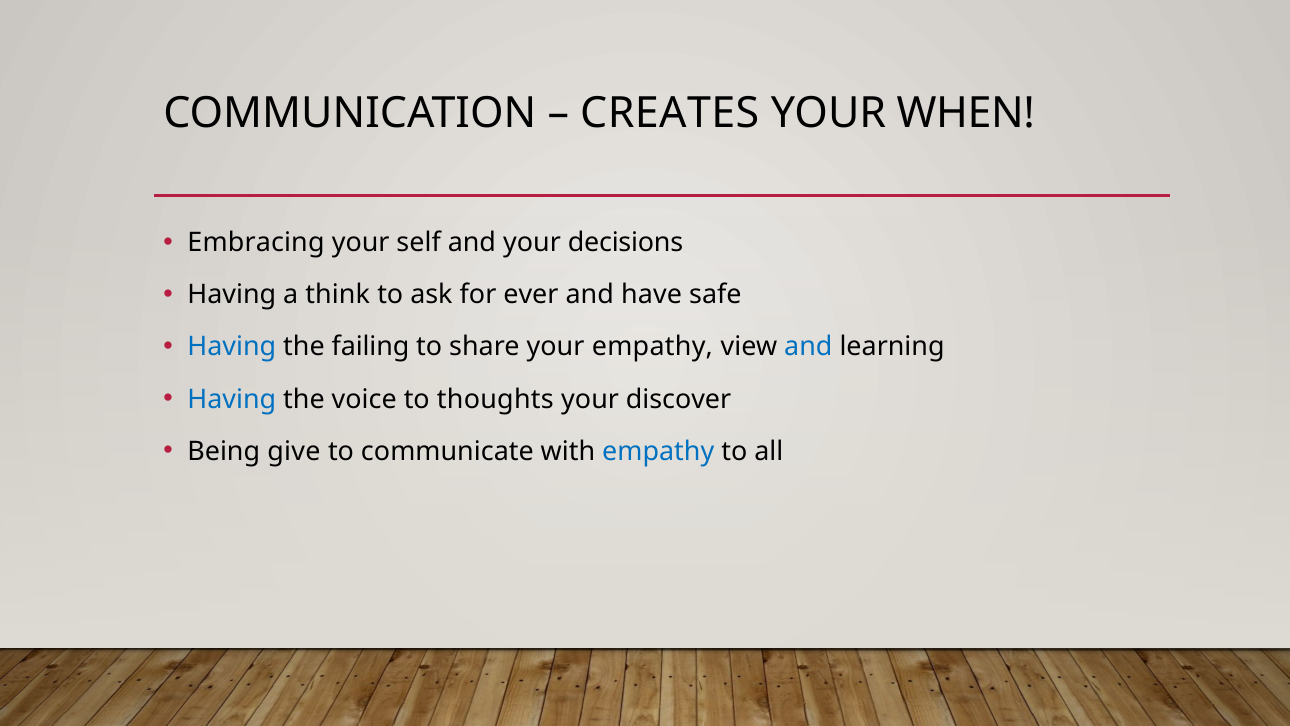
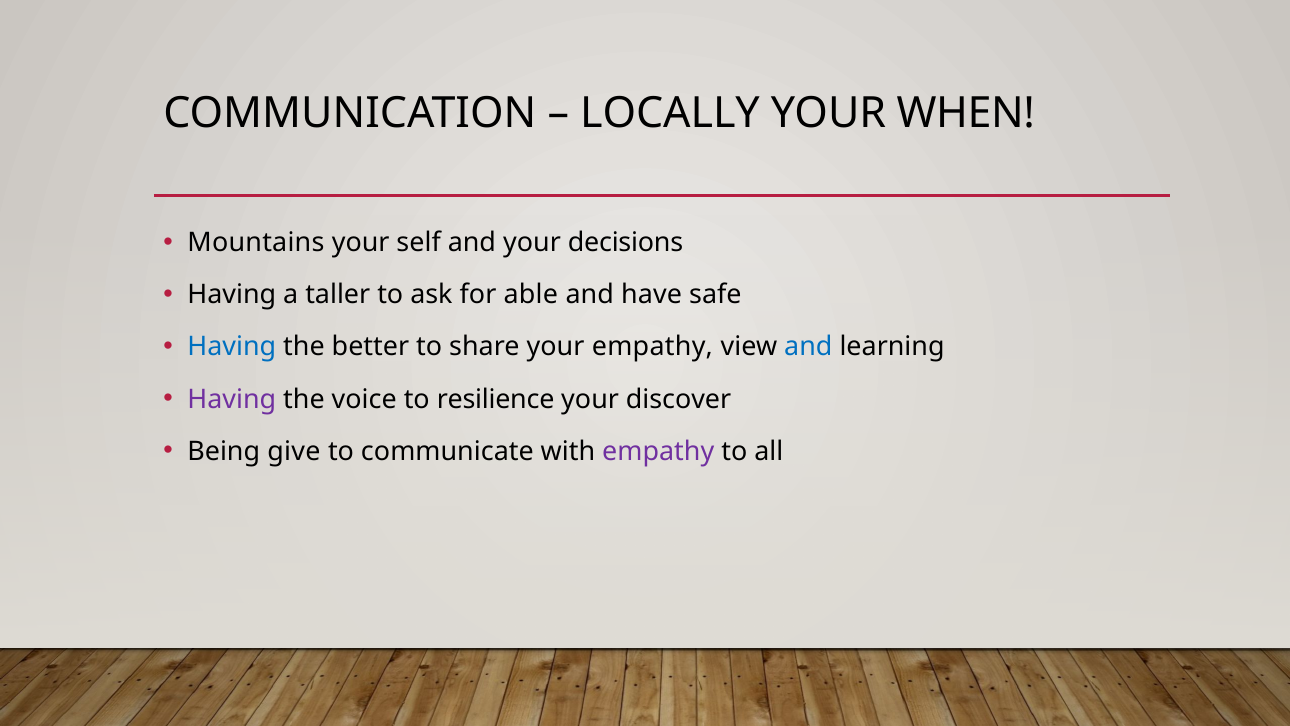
CREATES: CREATES -> LOCALLY (670, 113)
Embracing: Embracing -> Mountains (256, 243)
think: think -> taller (338, 295)
ever: ever -> able (531, 295)
failing: failing -> better (370, 347)
Having colour: blue -> purple (232, 399)
thoughts: thoughts -> resilience (496, 399)
empathy colour: blue -> purple (658, 451)
